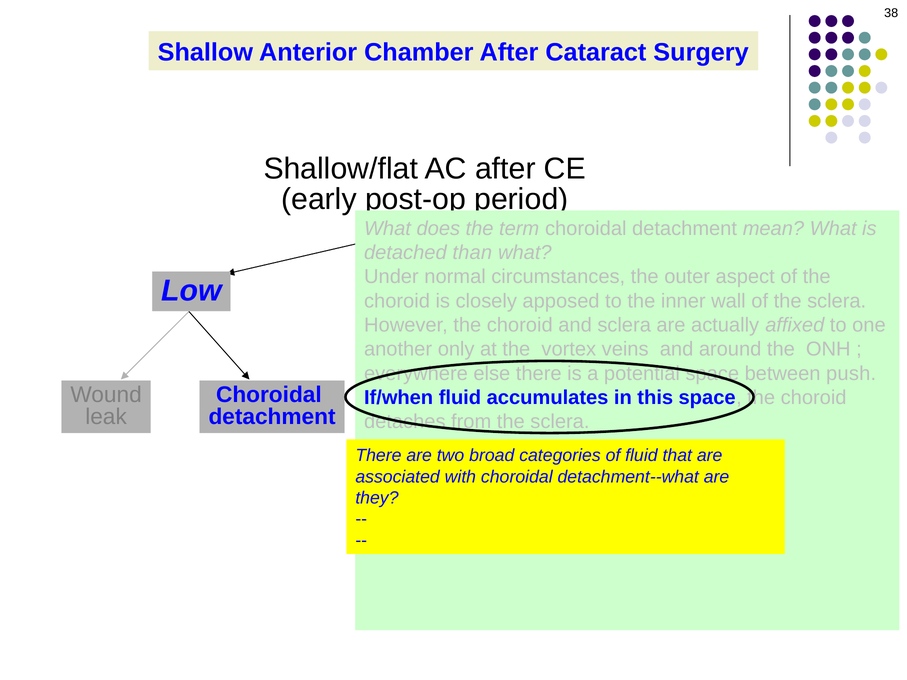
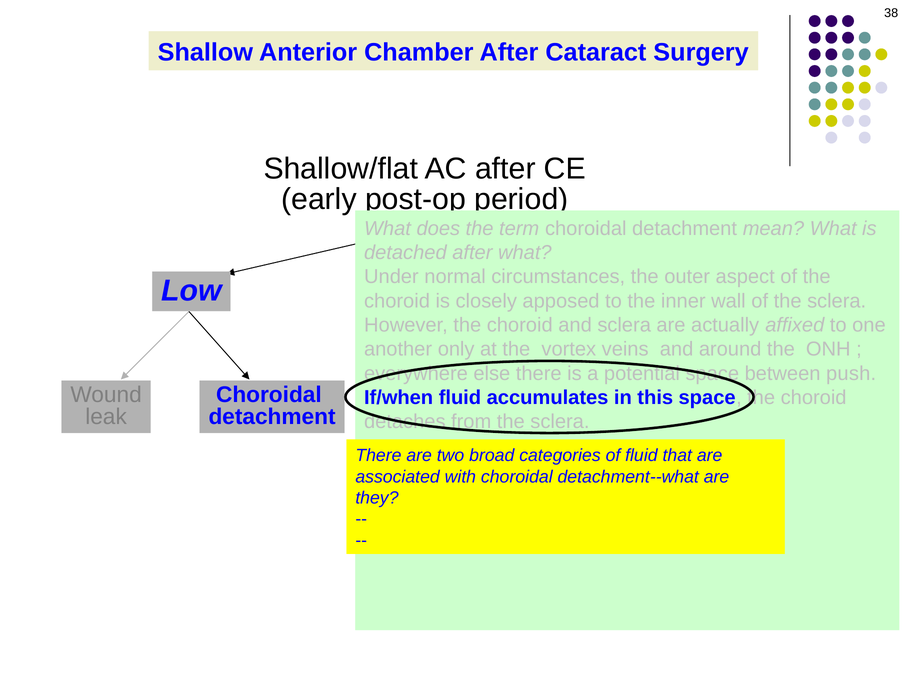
than: than -> after (472, 253)
